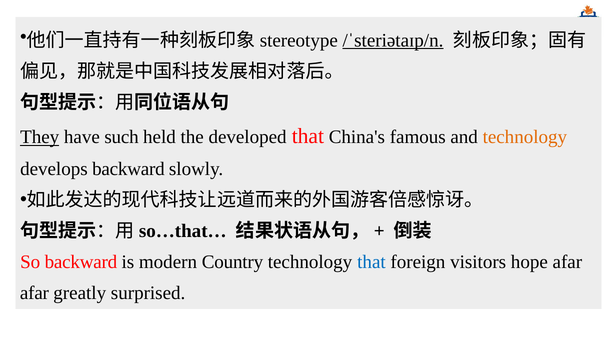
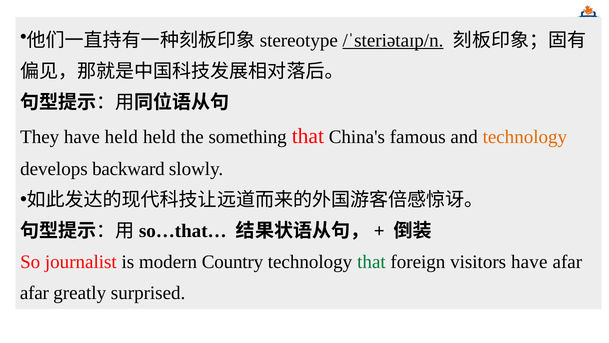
They underline: present -> none (40, 137)
have such: such -> held (121, 137)
developed: developed -> something (248, 137)
So backward: backward -> journalist (81, 262)
that colour: blue -> green (371, 262)
visitors hope: hope -> have (529, 262)
